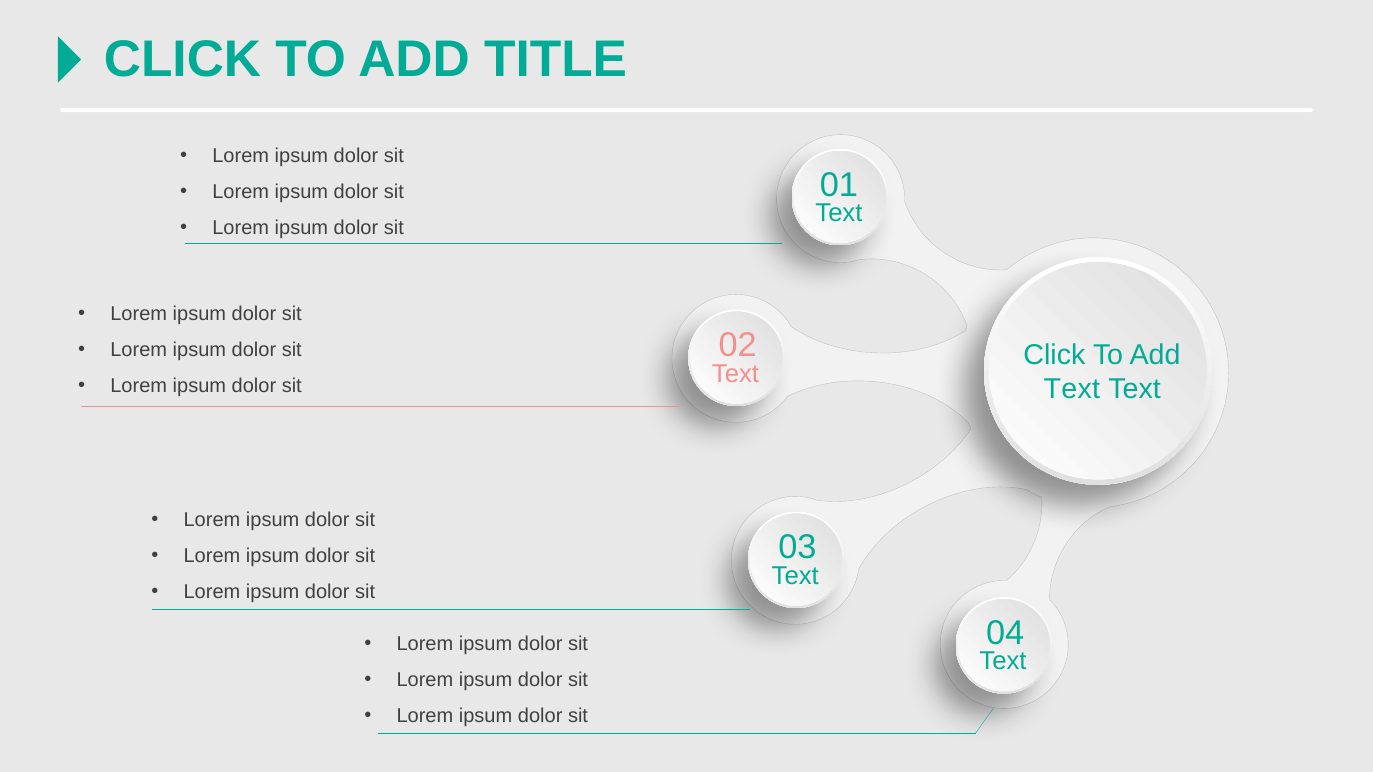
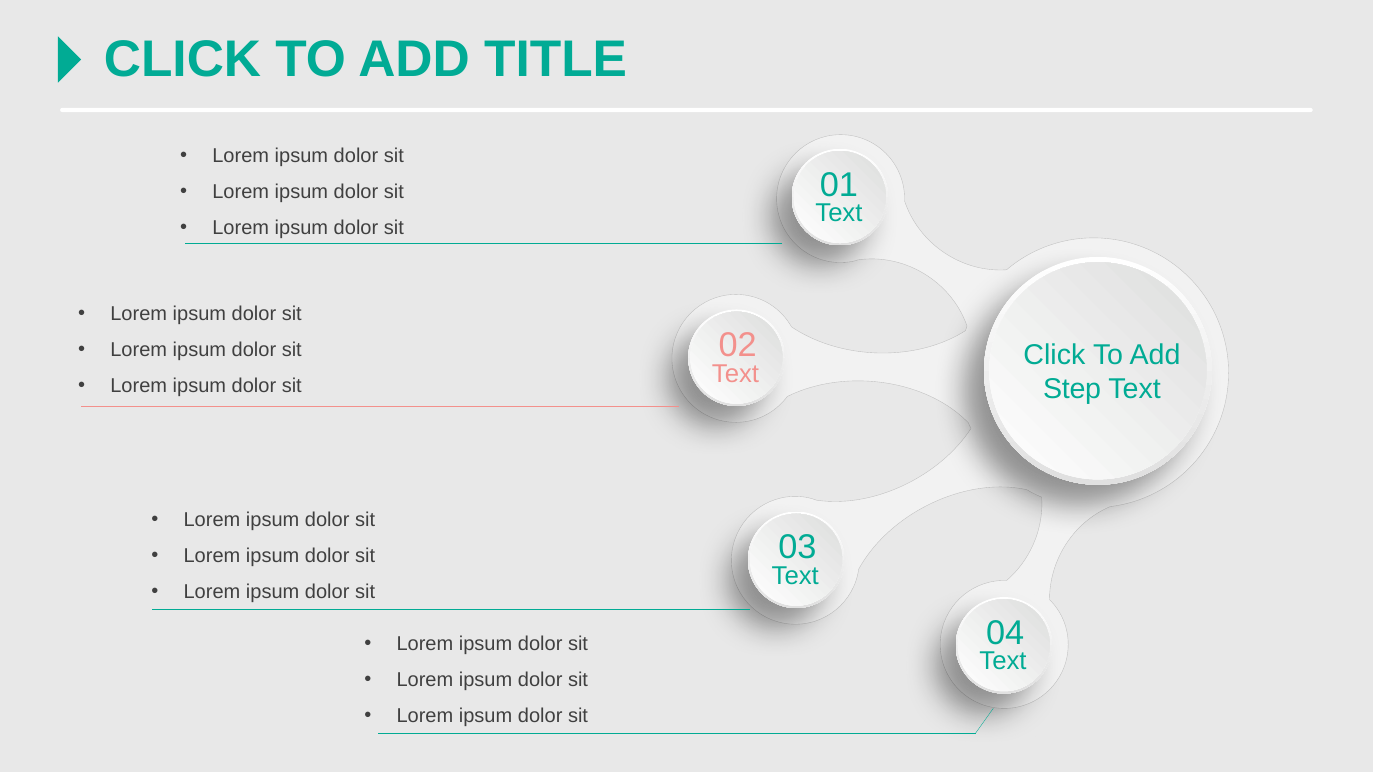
Text: Text -> Step (1072, 389)
